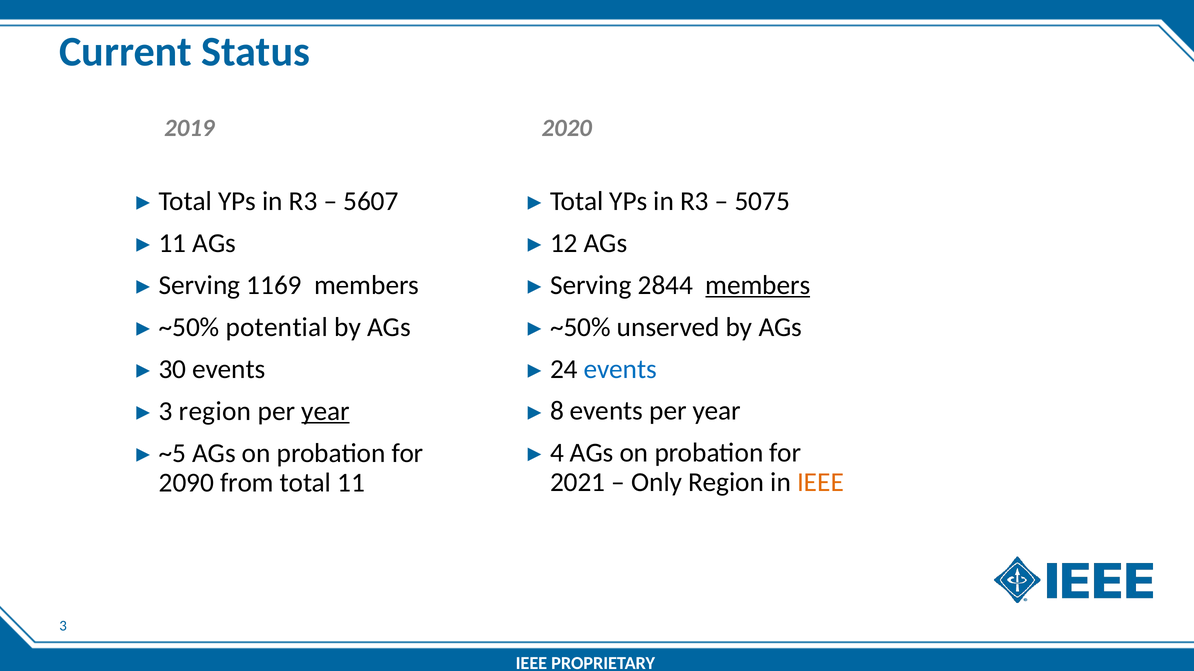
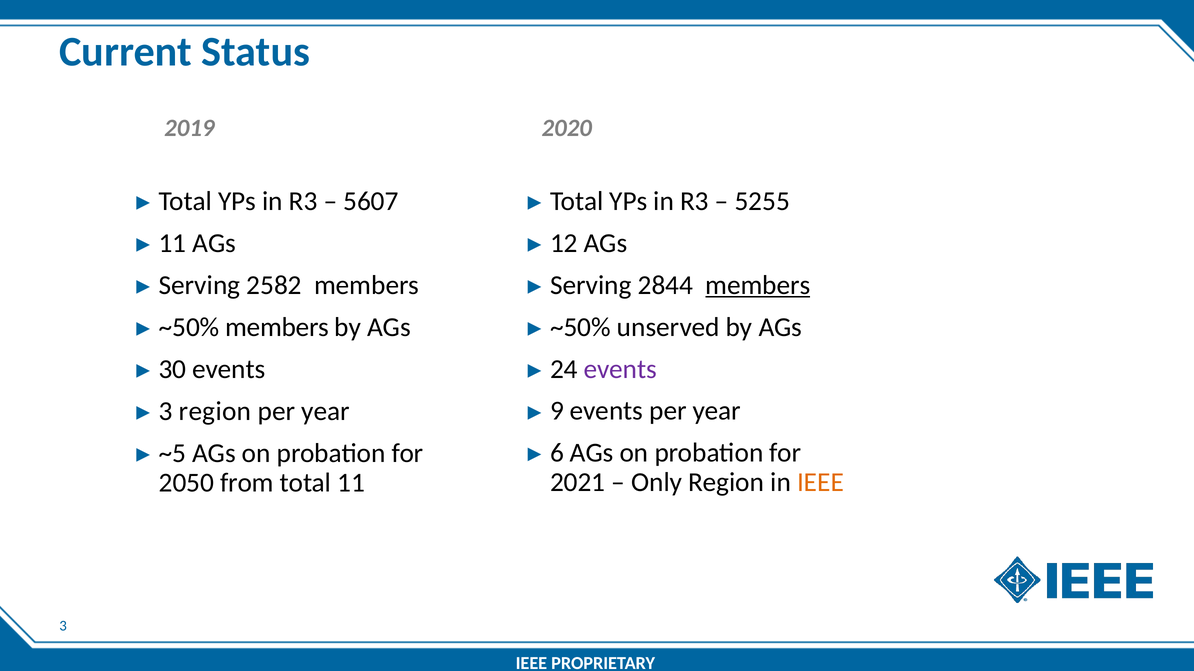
5075: 5075 -> 5255 (762, 202)
1169: 1169 -> 2582 (274, 285)
~50% potential: potential -> members (277, 327)
events colour: blue -> purple (620, 369)
8: 8 -> 9 (557, 411)
year underline: present -> none (326, 411)
4: 4 -> 6 (557, 453)
2090: 2090 -> 2050 (186, 483)
